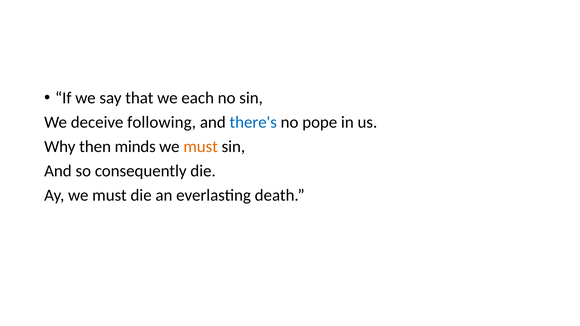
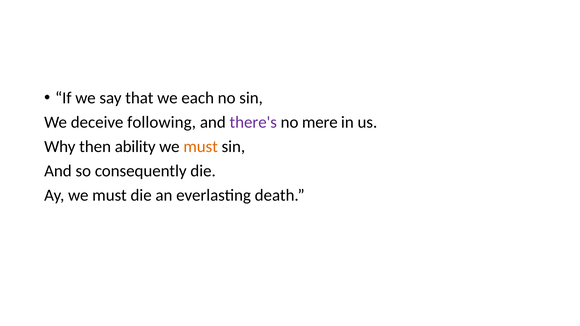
there's colour: blue -> purple (253, 122)
pope: pope -> mere (320, 122)
minds: minds -> ability (135, 147)
